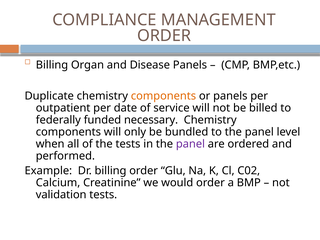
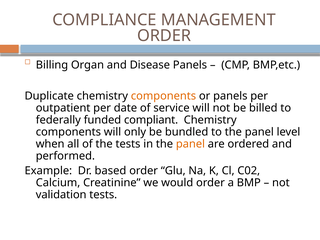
necessary: necessary -> compliant (151, 120)
panel colour: purple -> orange (190, 144)
Dr billing: billing -> based (110, 171)
